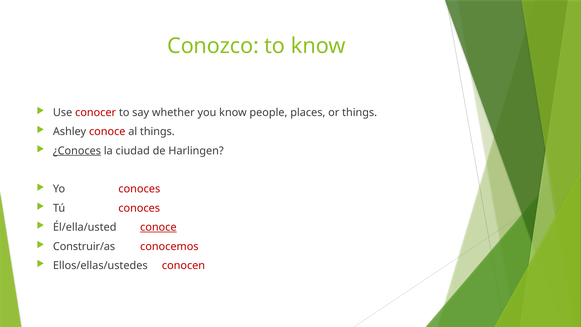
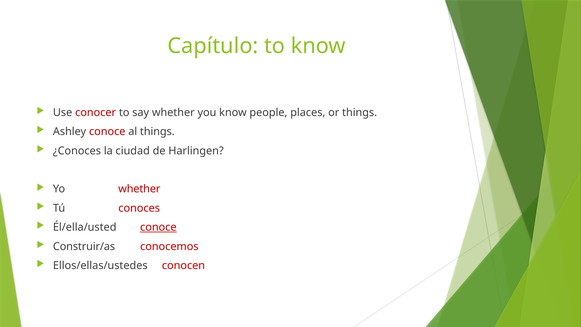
Conozco: Conozco -> Capítulo (213, 46)
¿Conoces underline: present -> none (77, 151)
Yo conoces: conoces -> whether (139, 189)
